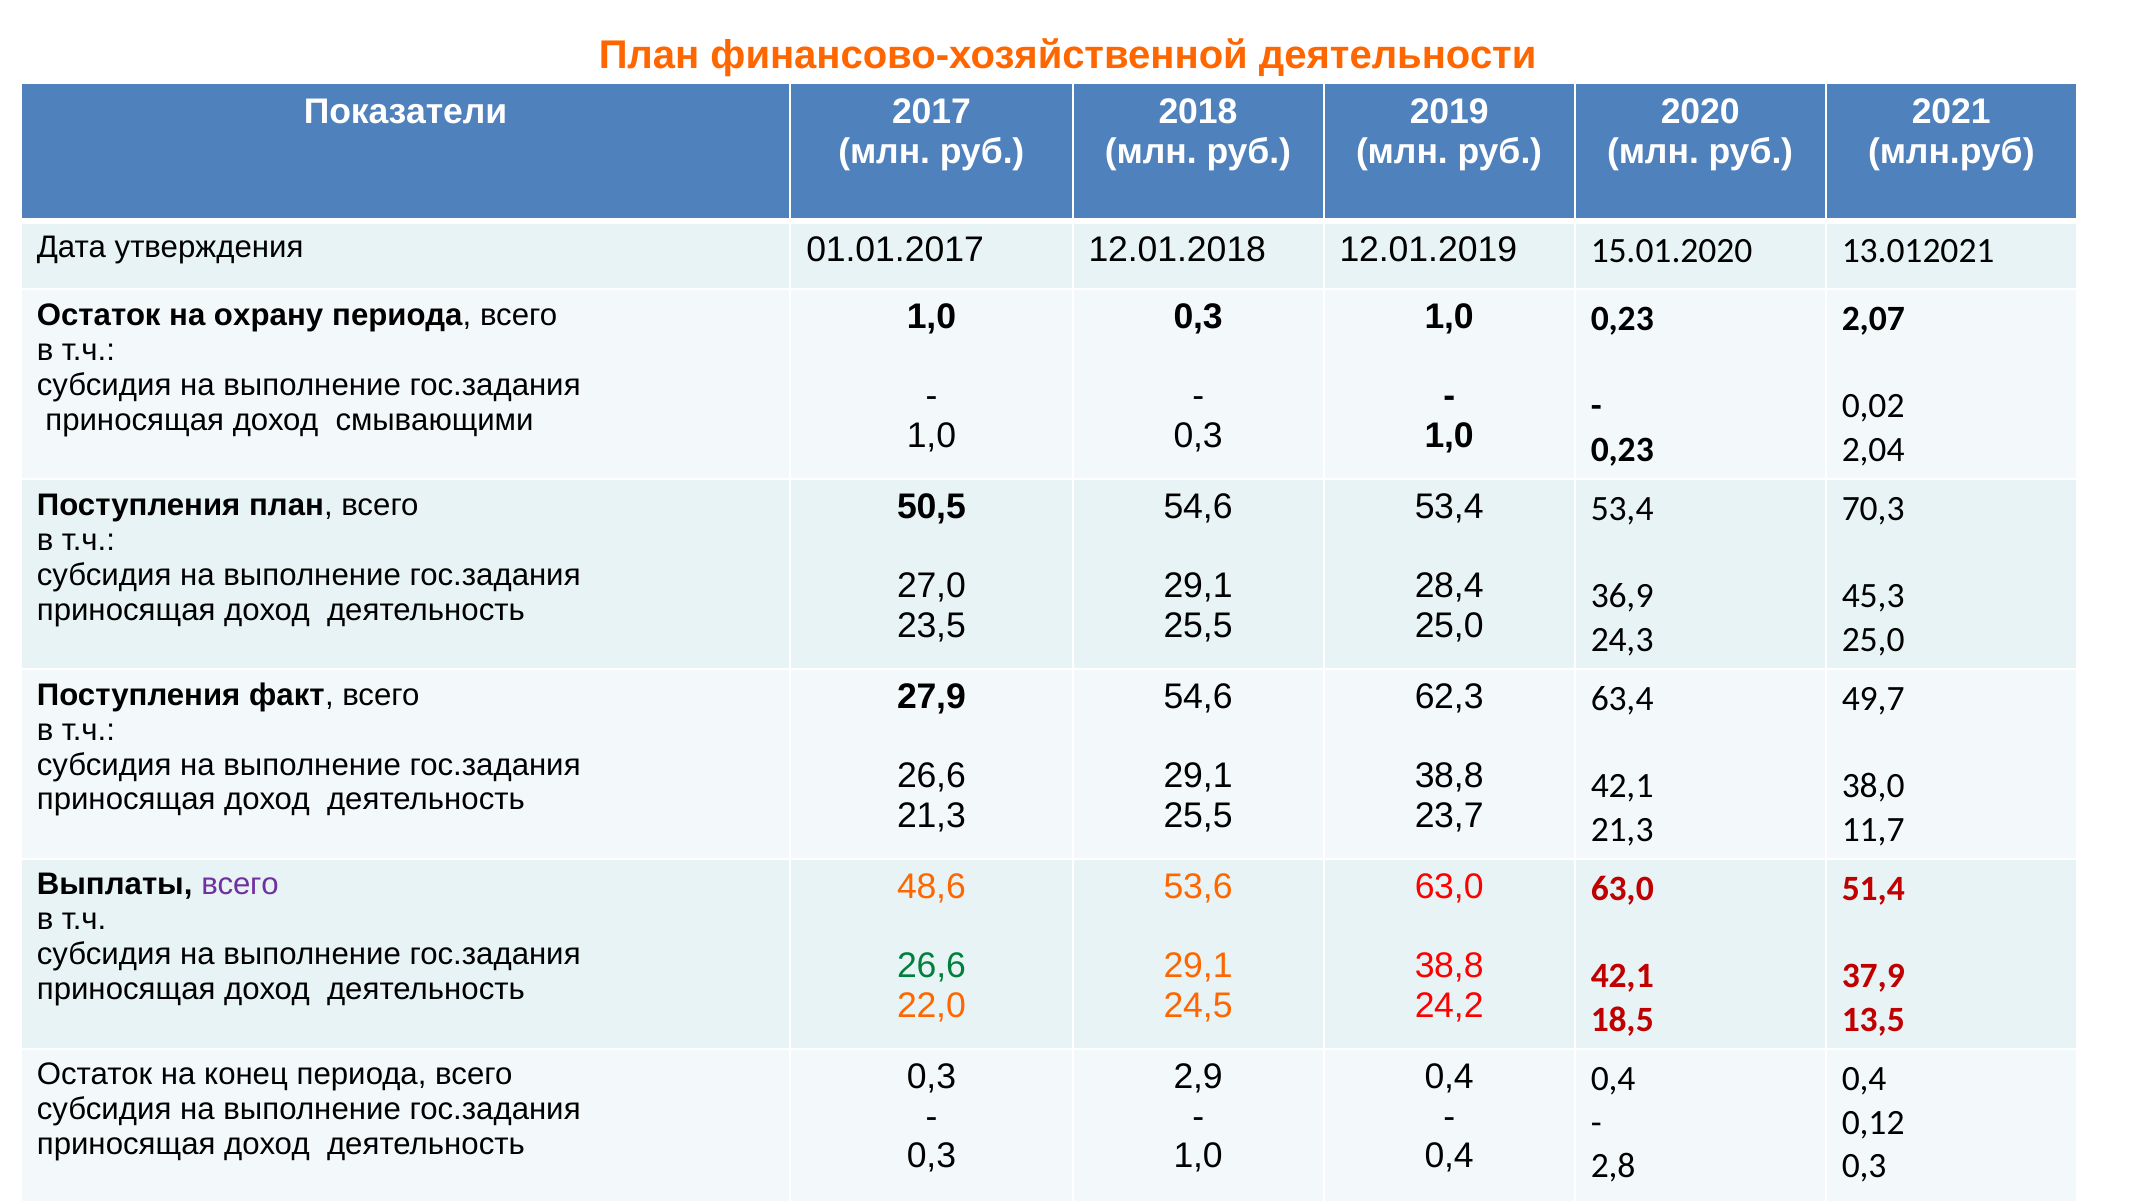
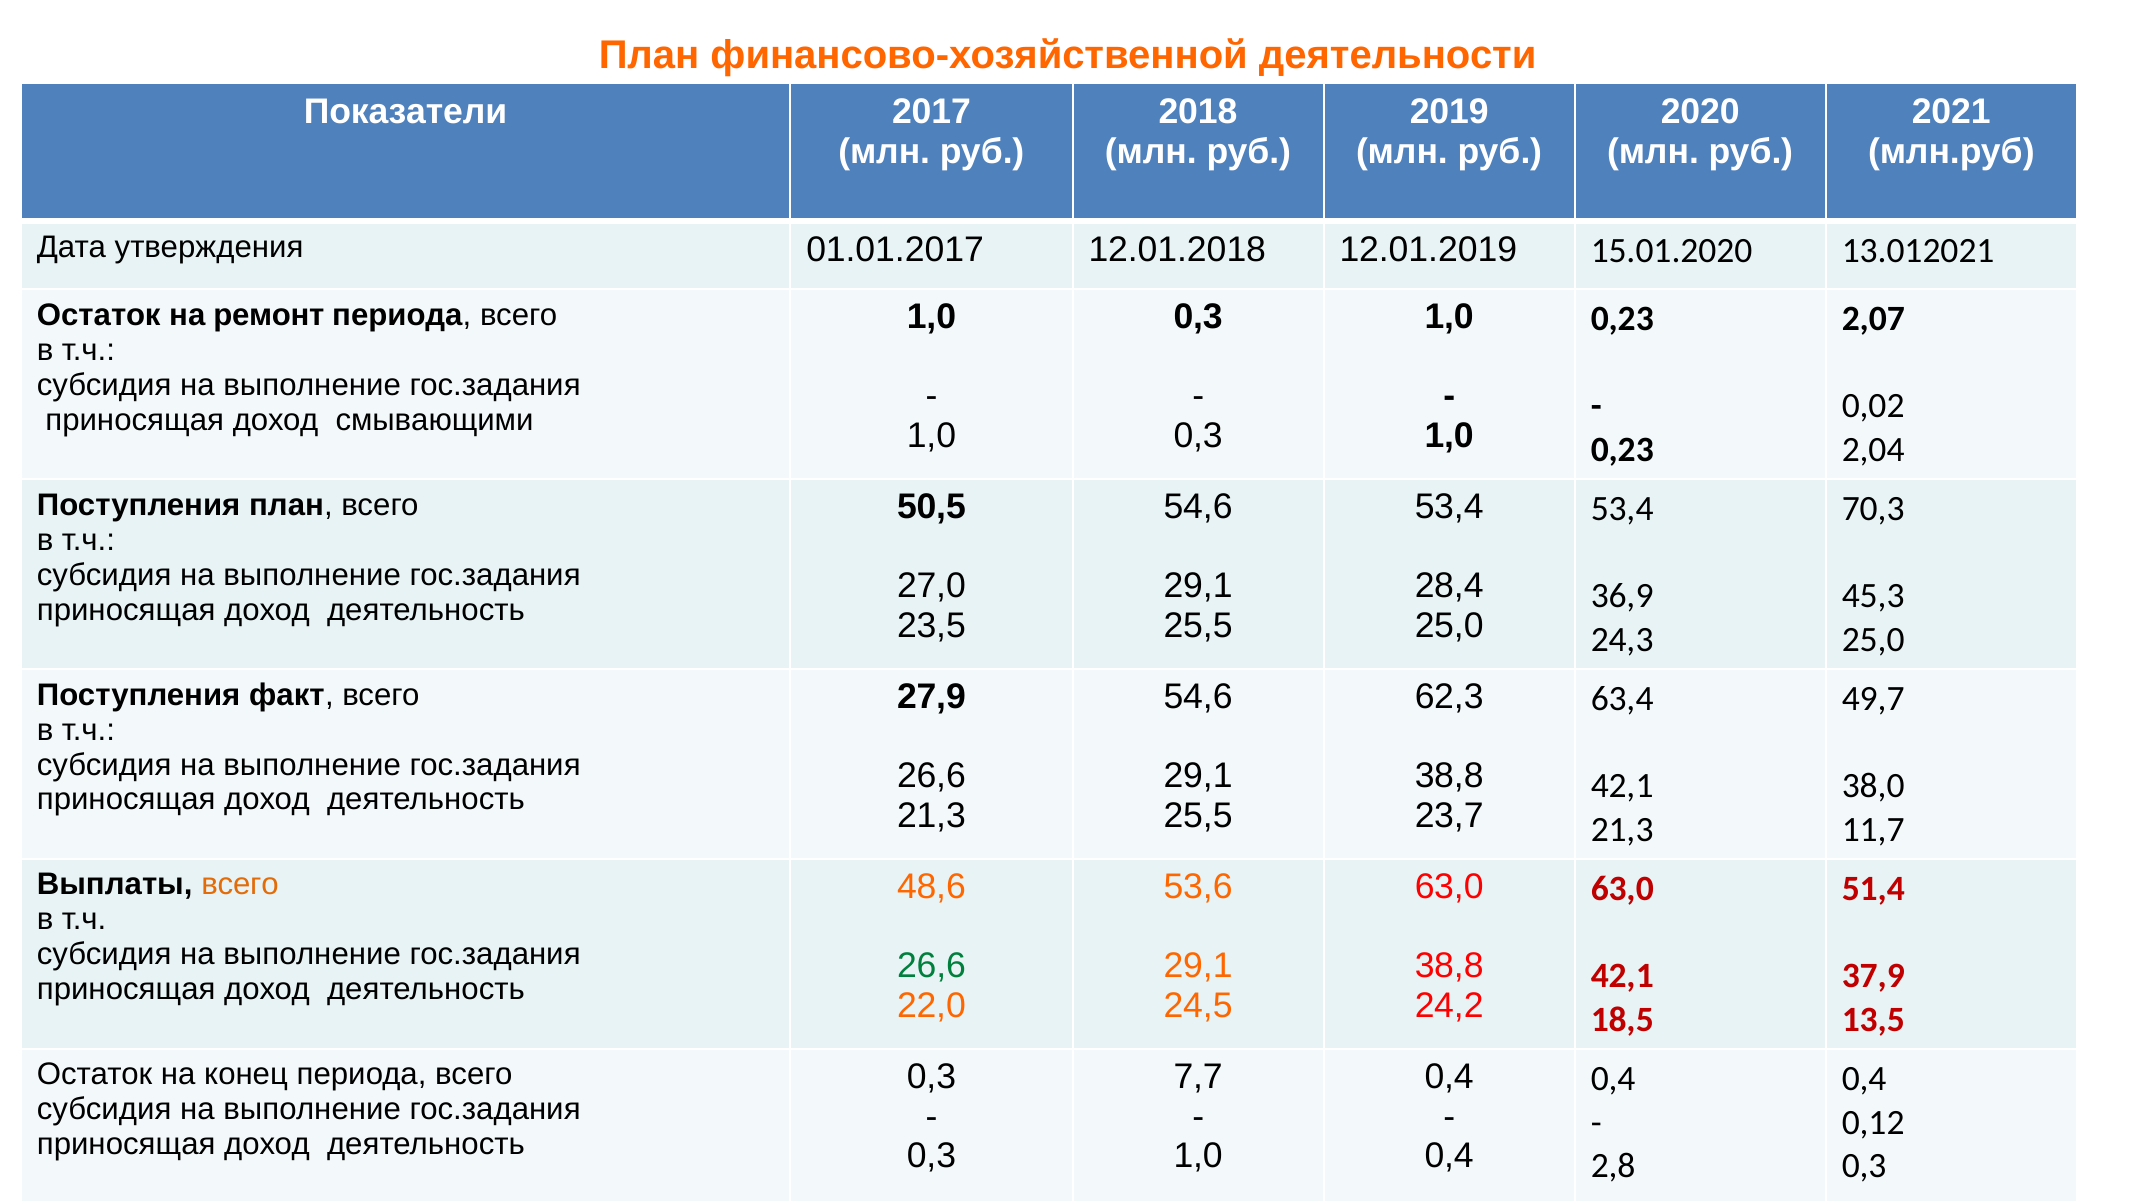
охрану: охрану -> ремонт (269, 315)
всего colour: purple -> orange (240, 885)
2,9: 2,9 -> 7,7 (1198, 1077)
